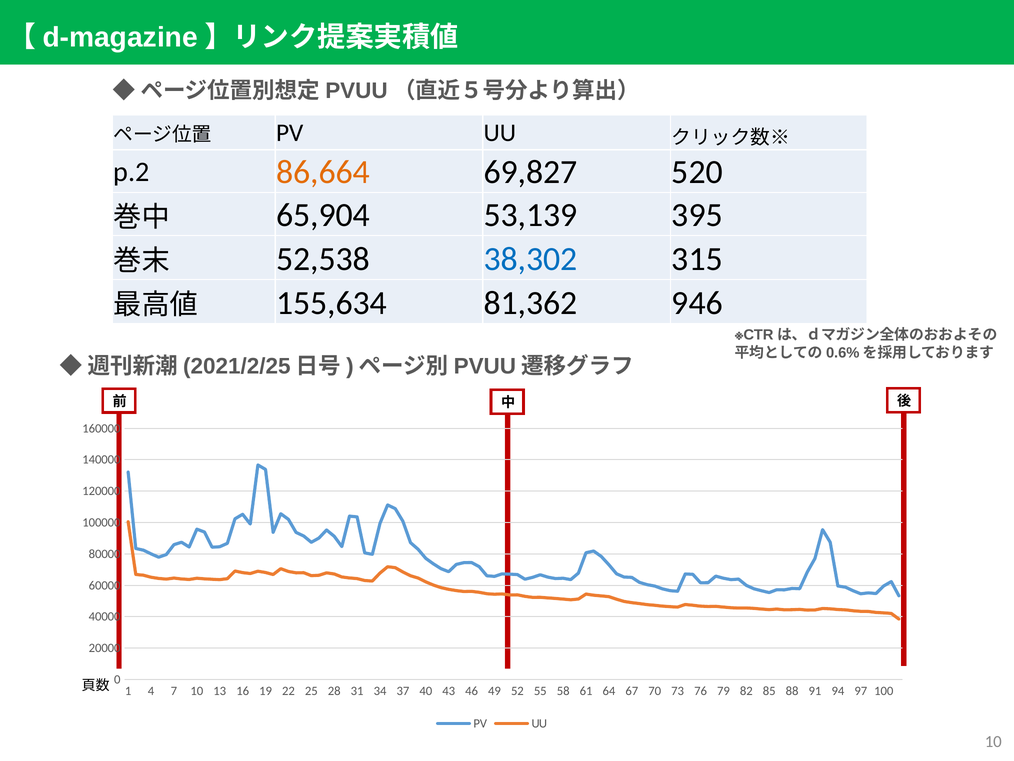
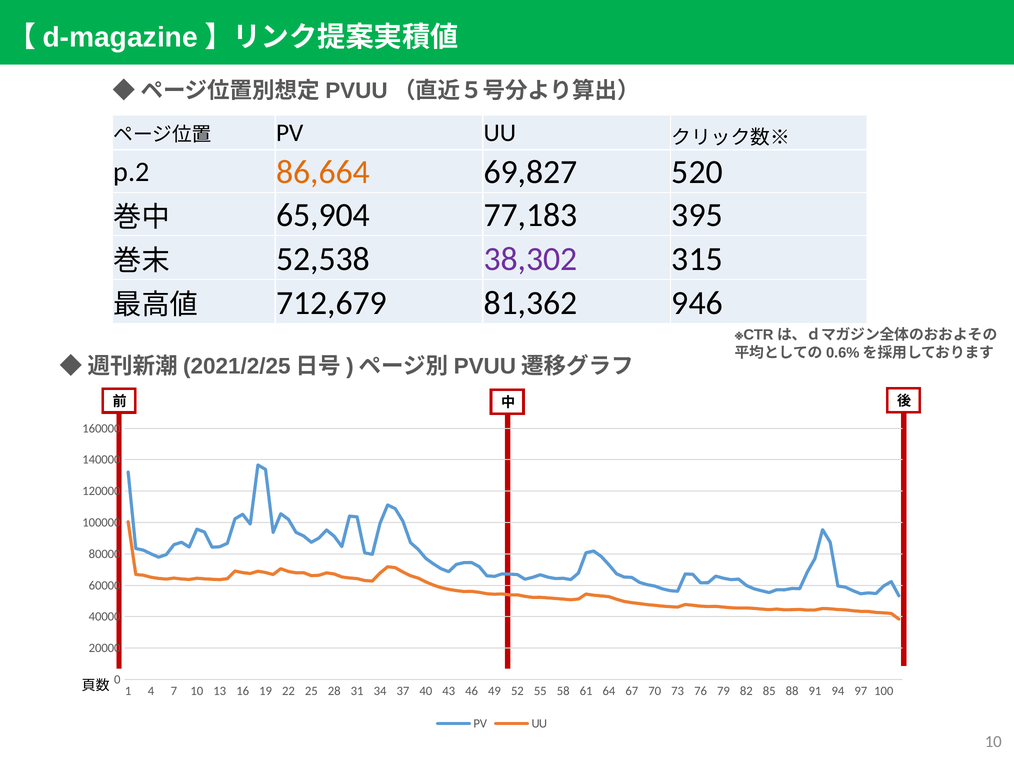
53,139: 53,139 -> 77,183 (531, 215)
38,302 colour: blue -> purple (531, 259)
155,634: 155,634 -> 712,679 (332, 303)
